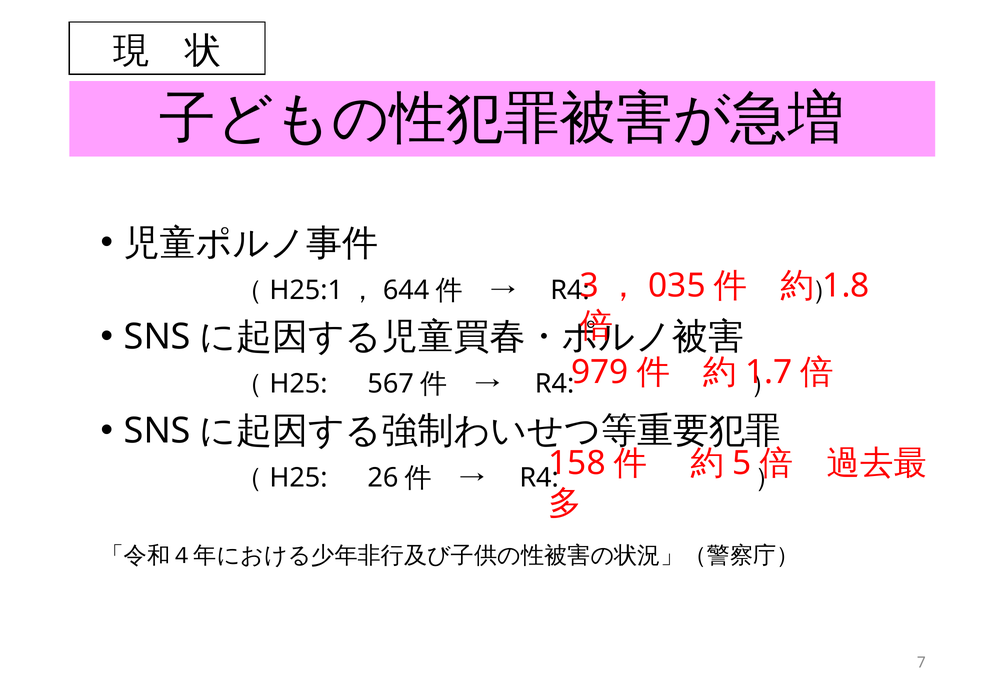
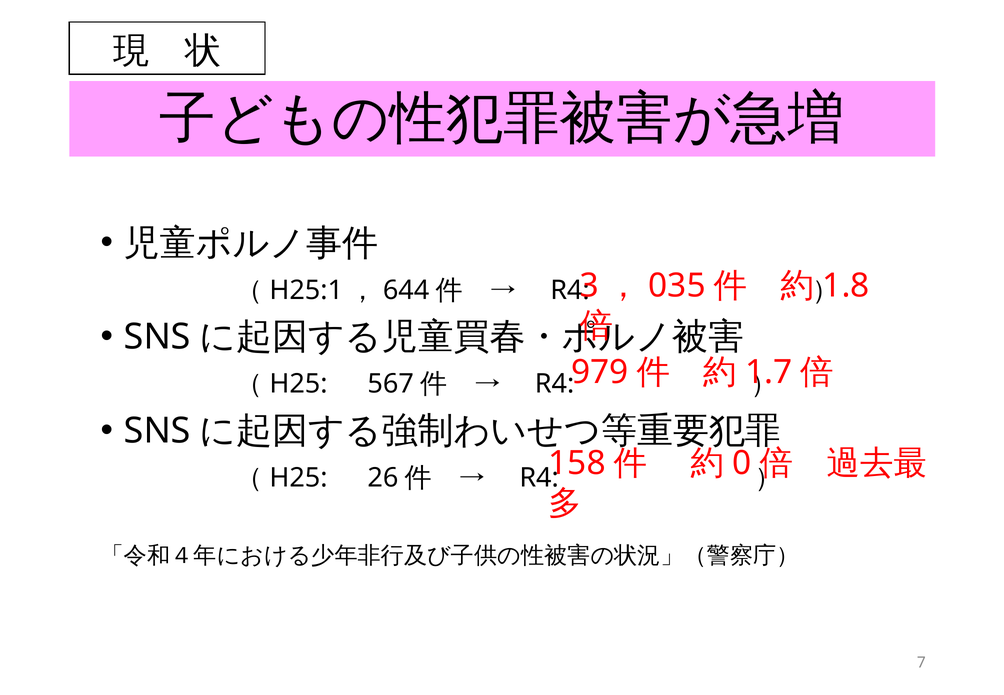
5: 5 -> 0 (742, 463)
